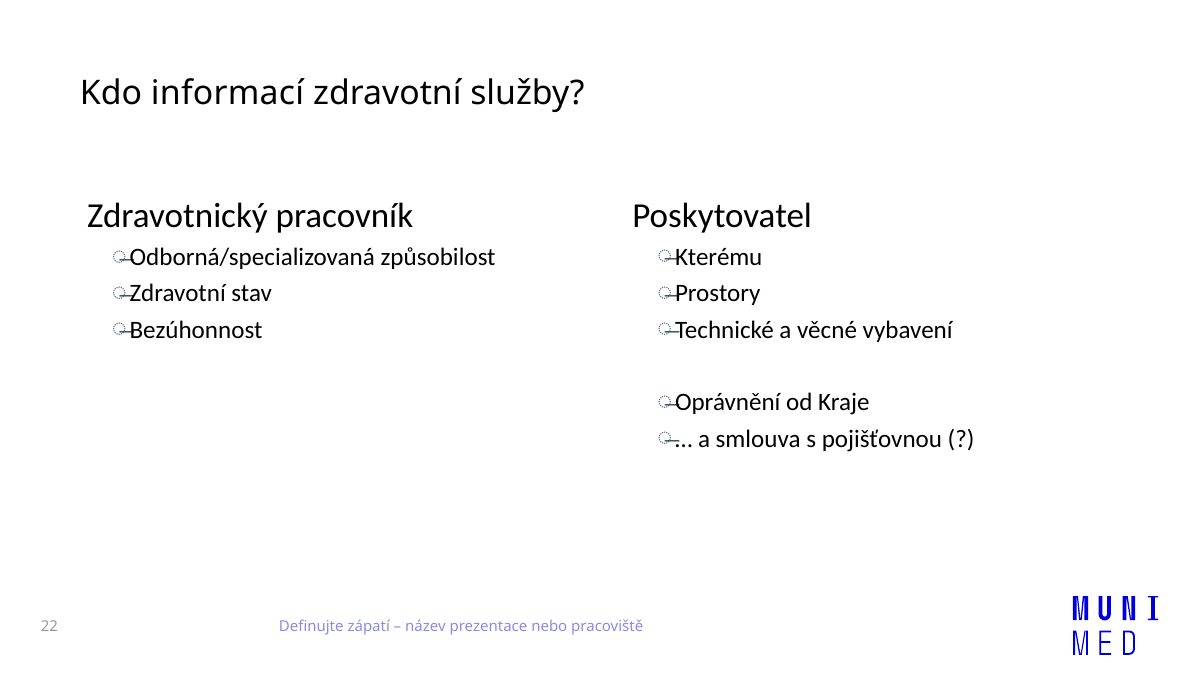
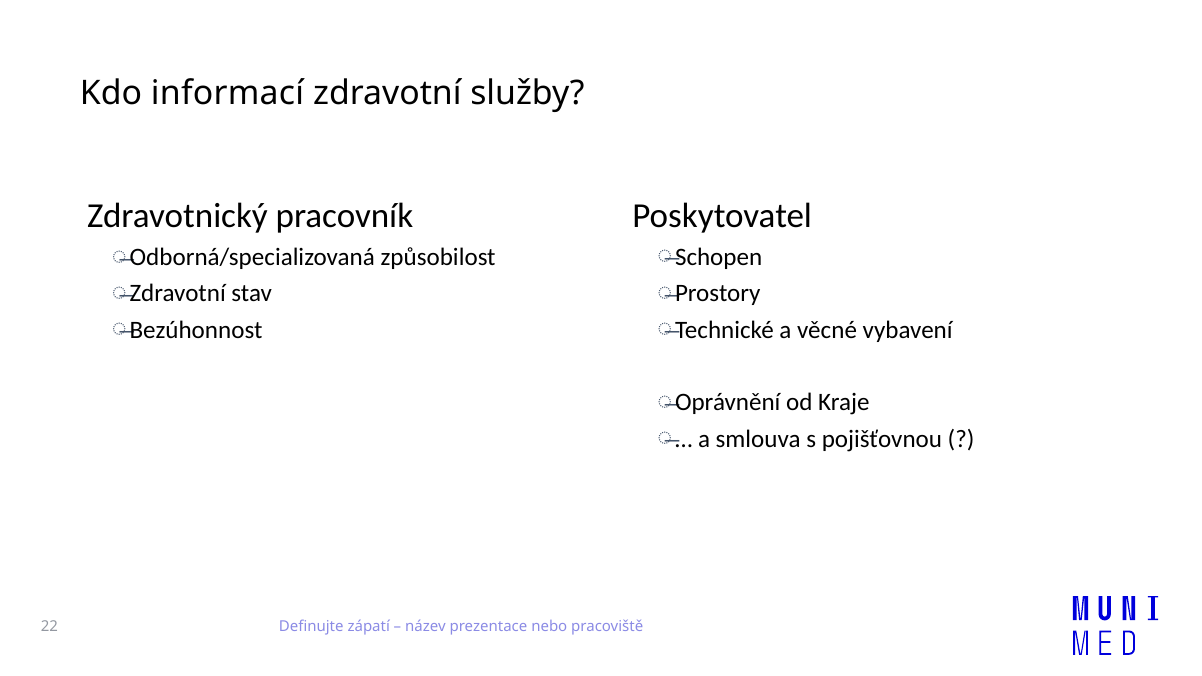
Kterému: Kterému -> Schopen (719, 257)
